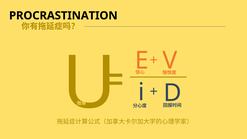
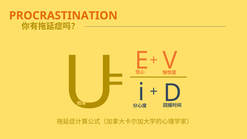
PROCRASTINATION colour: black -> orange (63, 16)
